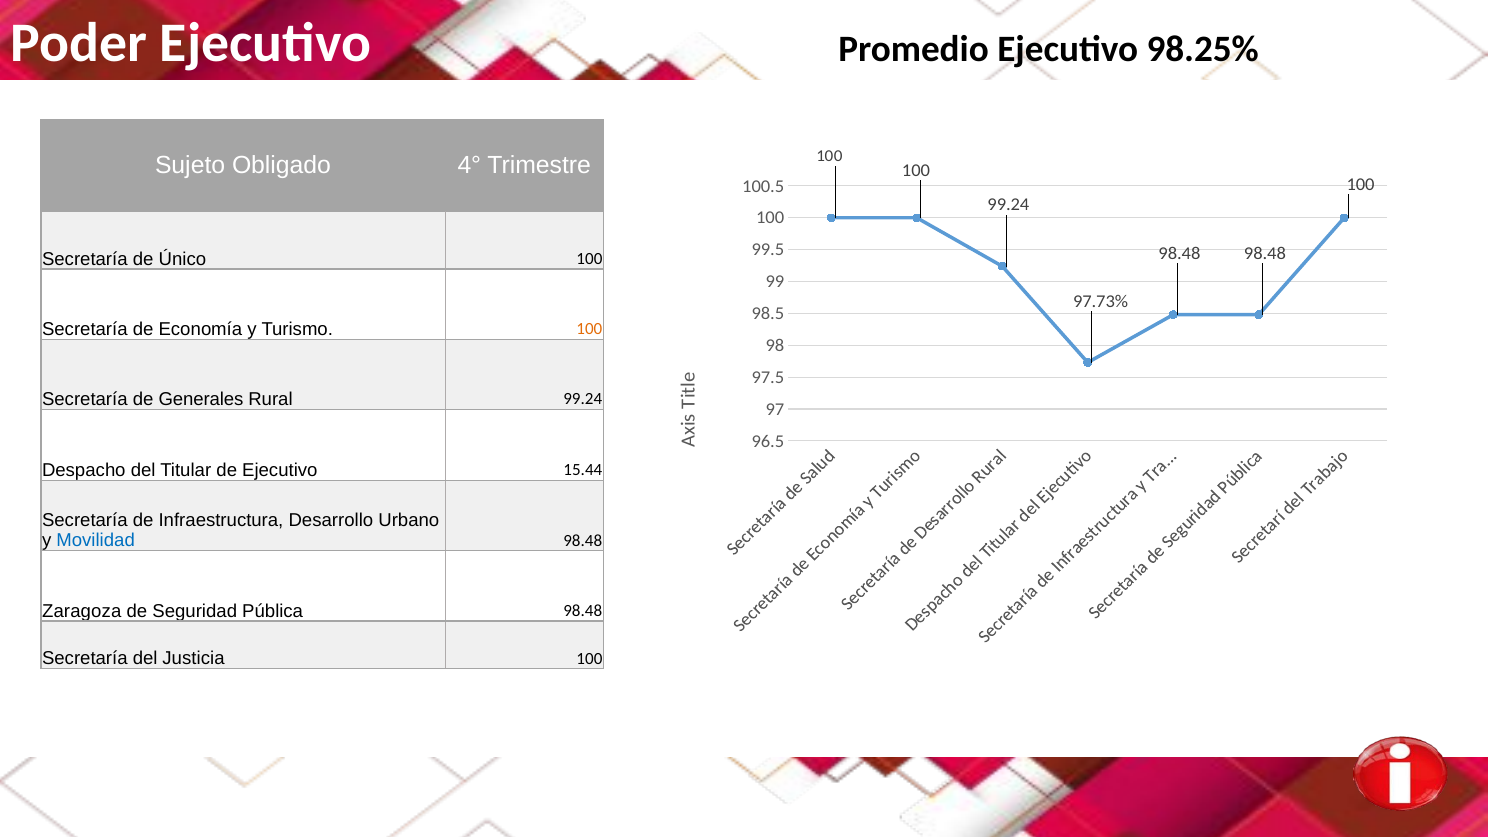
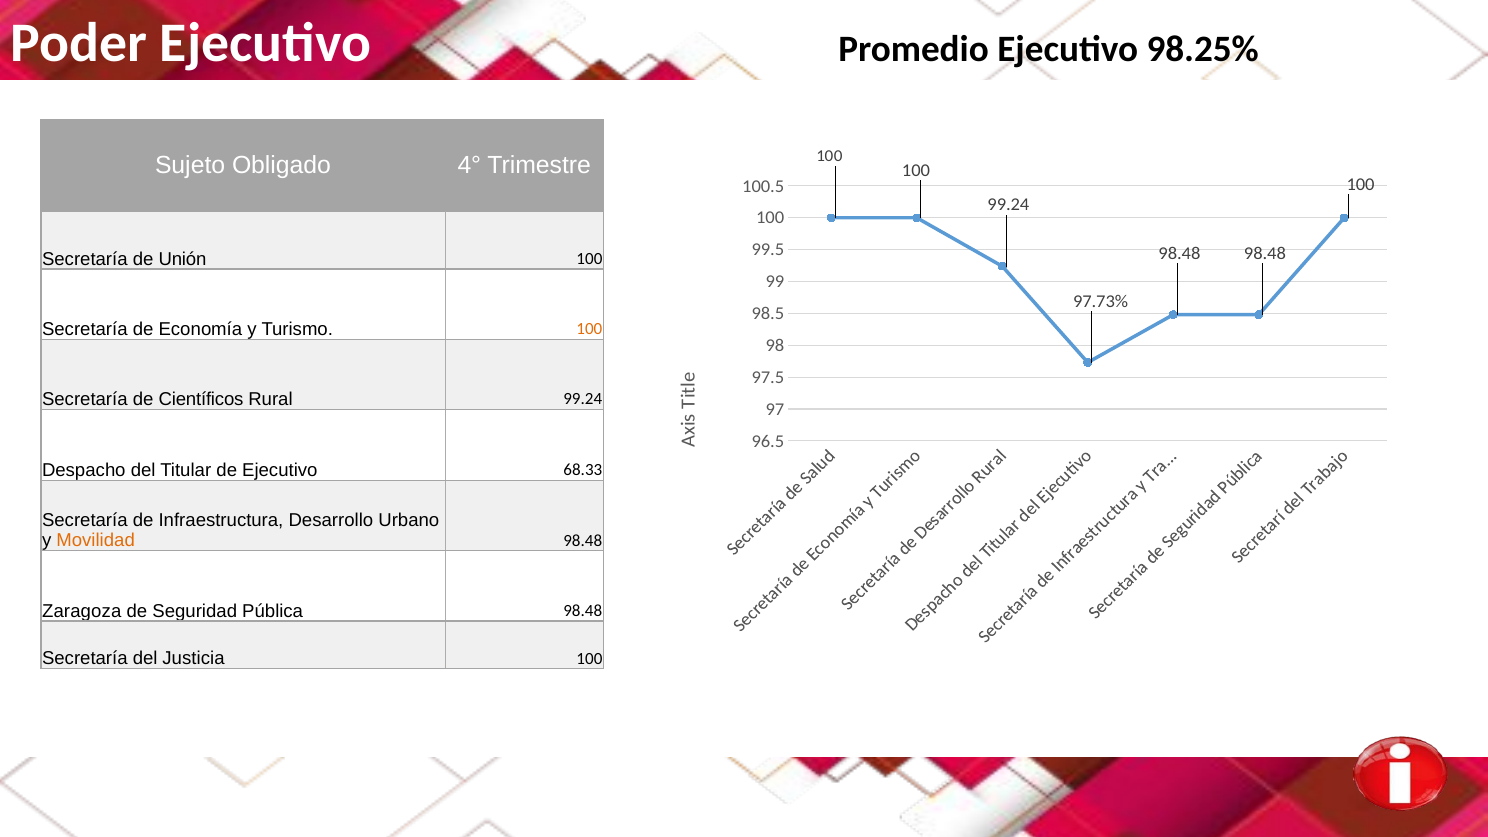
Único: Único -> Unión (182, 259)
Generales: Generales -> Científicos (201, 399)
15.44: 15.44 -> 68.33 (583, 470)
Movilidad colour: blue -> orange (96, 541)
